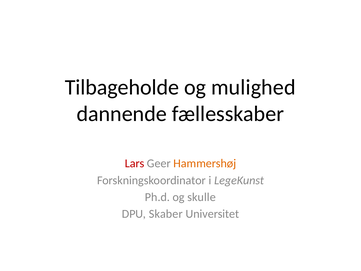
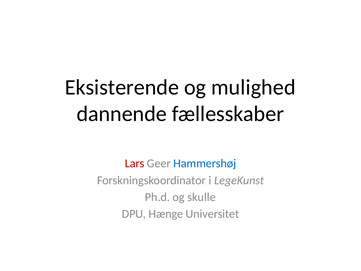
Tilbageholde: Tilbageholde -> Eksisterende (122, 87)
Hammershøj colour: orange -> blue (205, 163)
Skaber: Skaber -> Hænge (166, 214)
